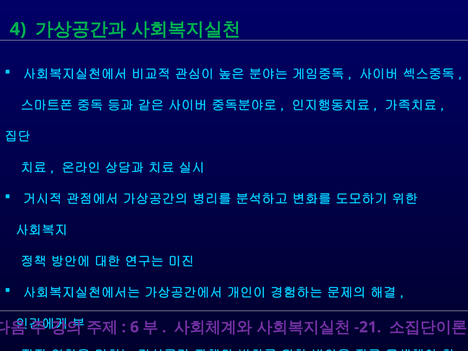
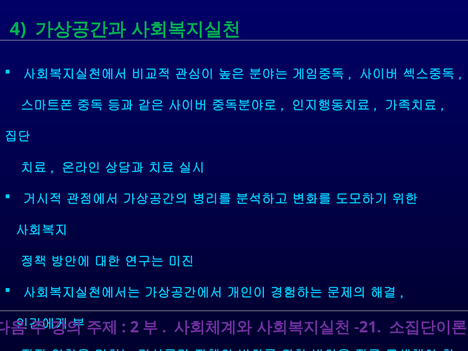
6: 6 -> 2 (134, 327)
